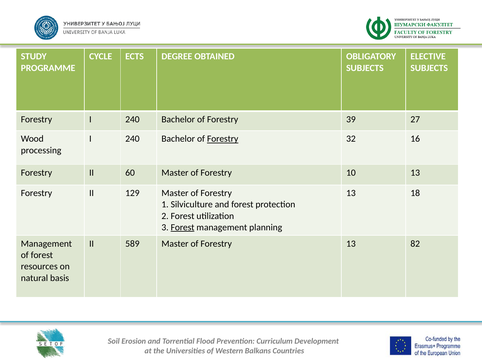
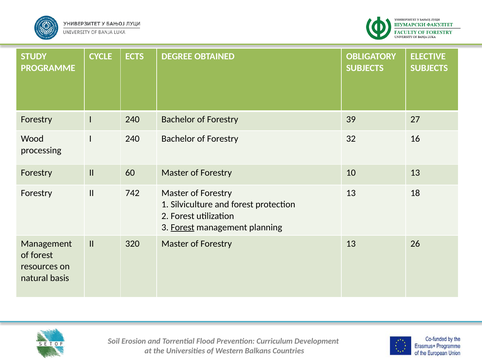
Forestry underline: present -> none (223, 139)
129: 129 -> 742 (132, 193)
589: 589 -> 320 (132, 243)
82: 82 -> 26 (415, 243)
